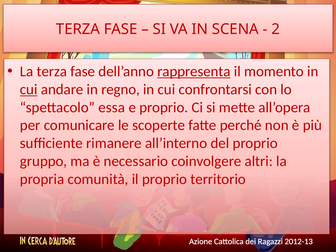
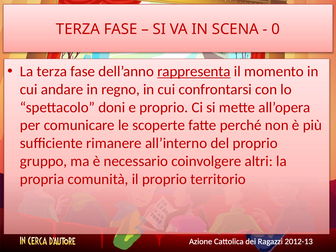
2: 2 -> 0 (276, 29)
cui underline: present -> none (29, 89)
essa: essa -> doni (112, 107)
